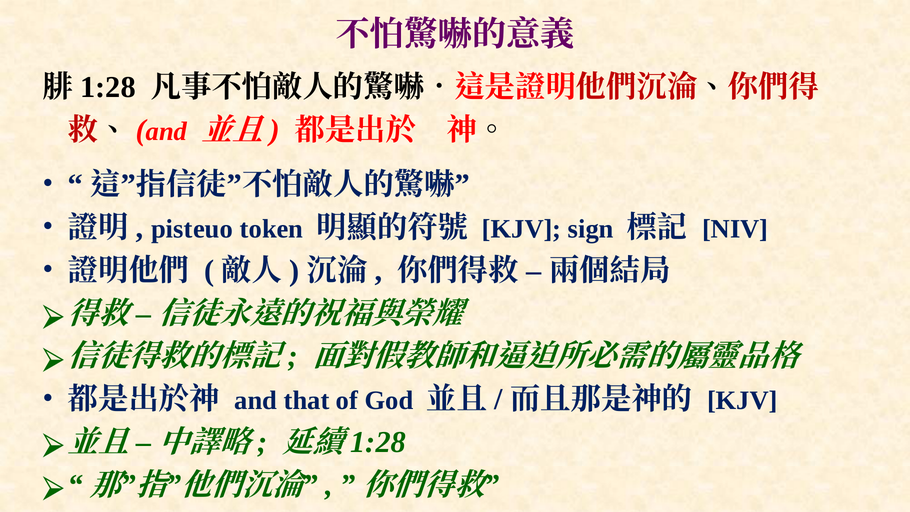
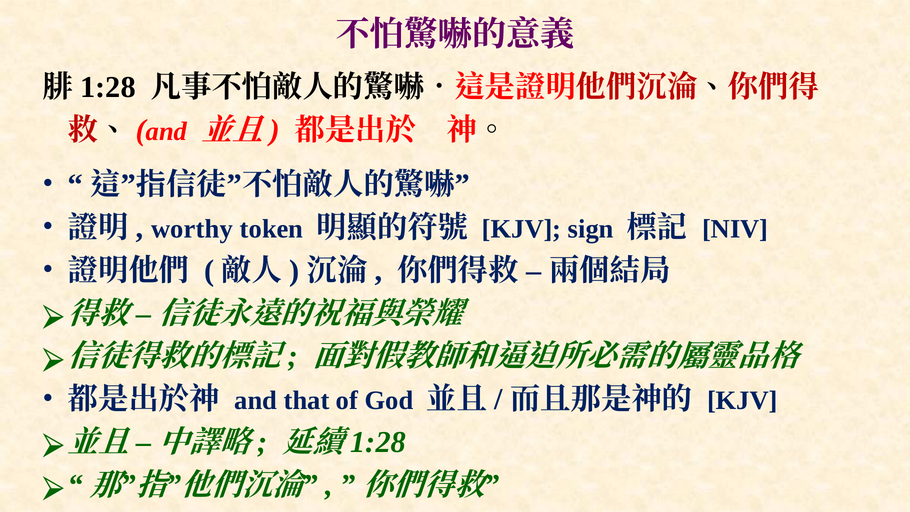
pisteuo: pisteuo -> worthy (192, 229)
